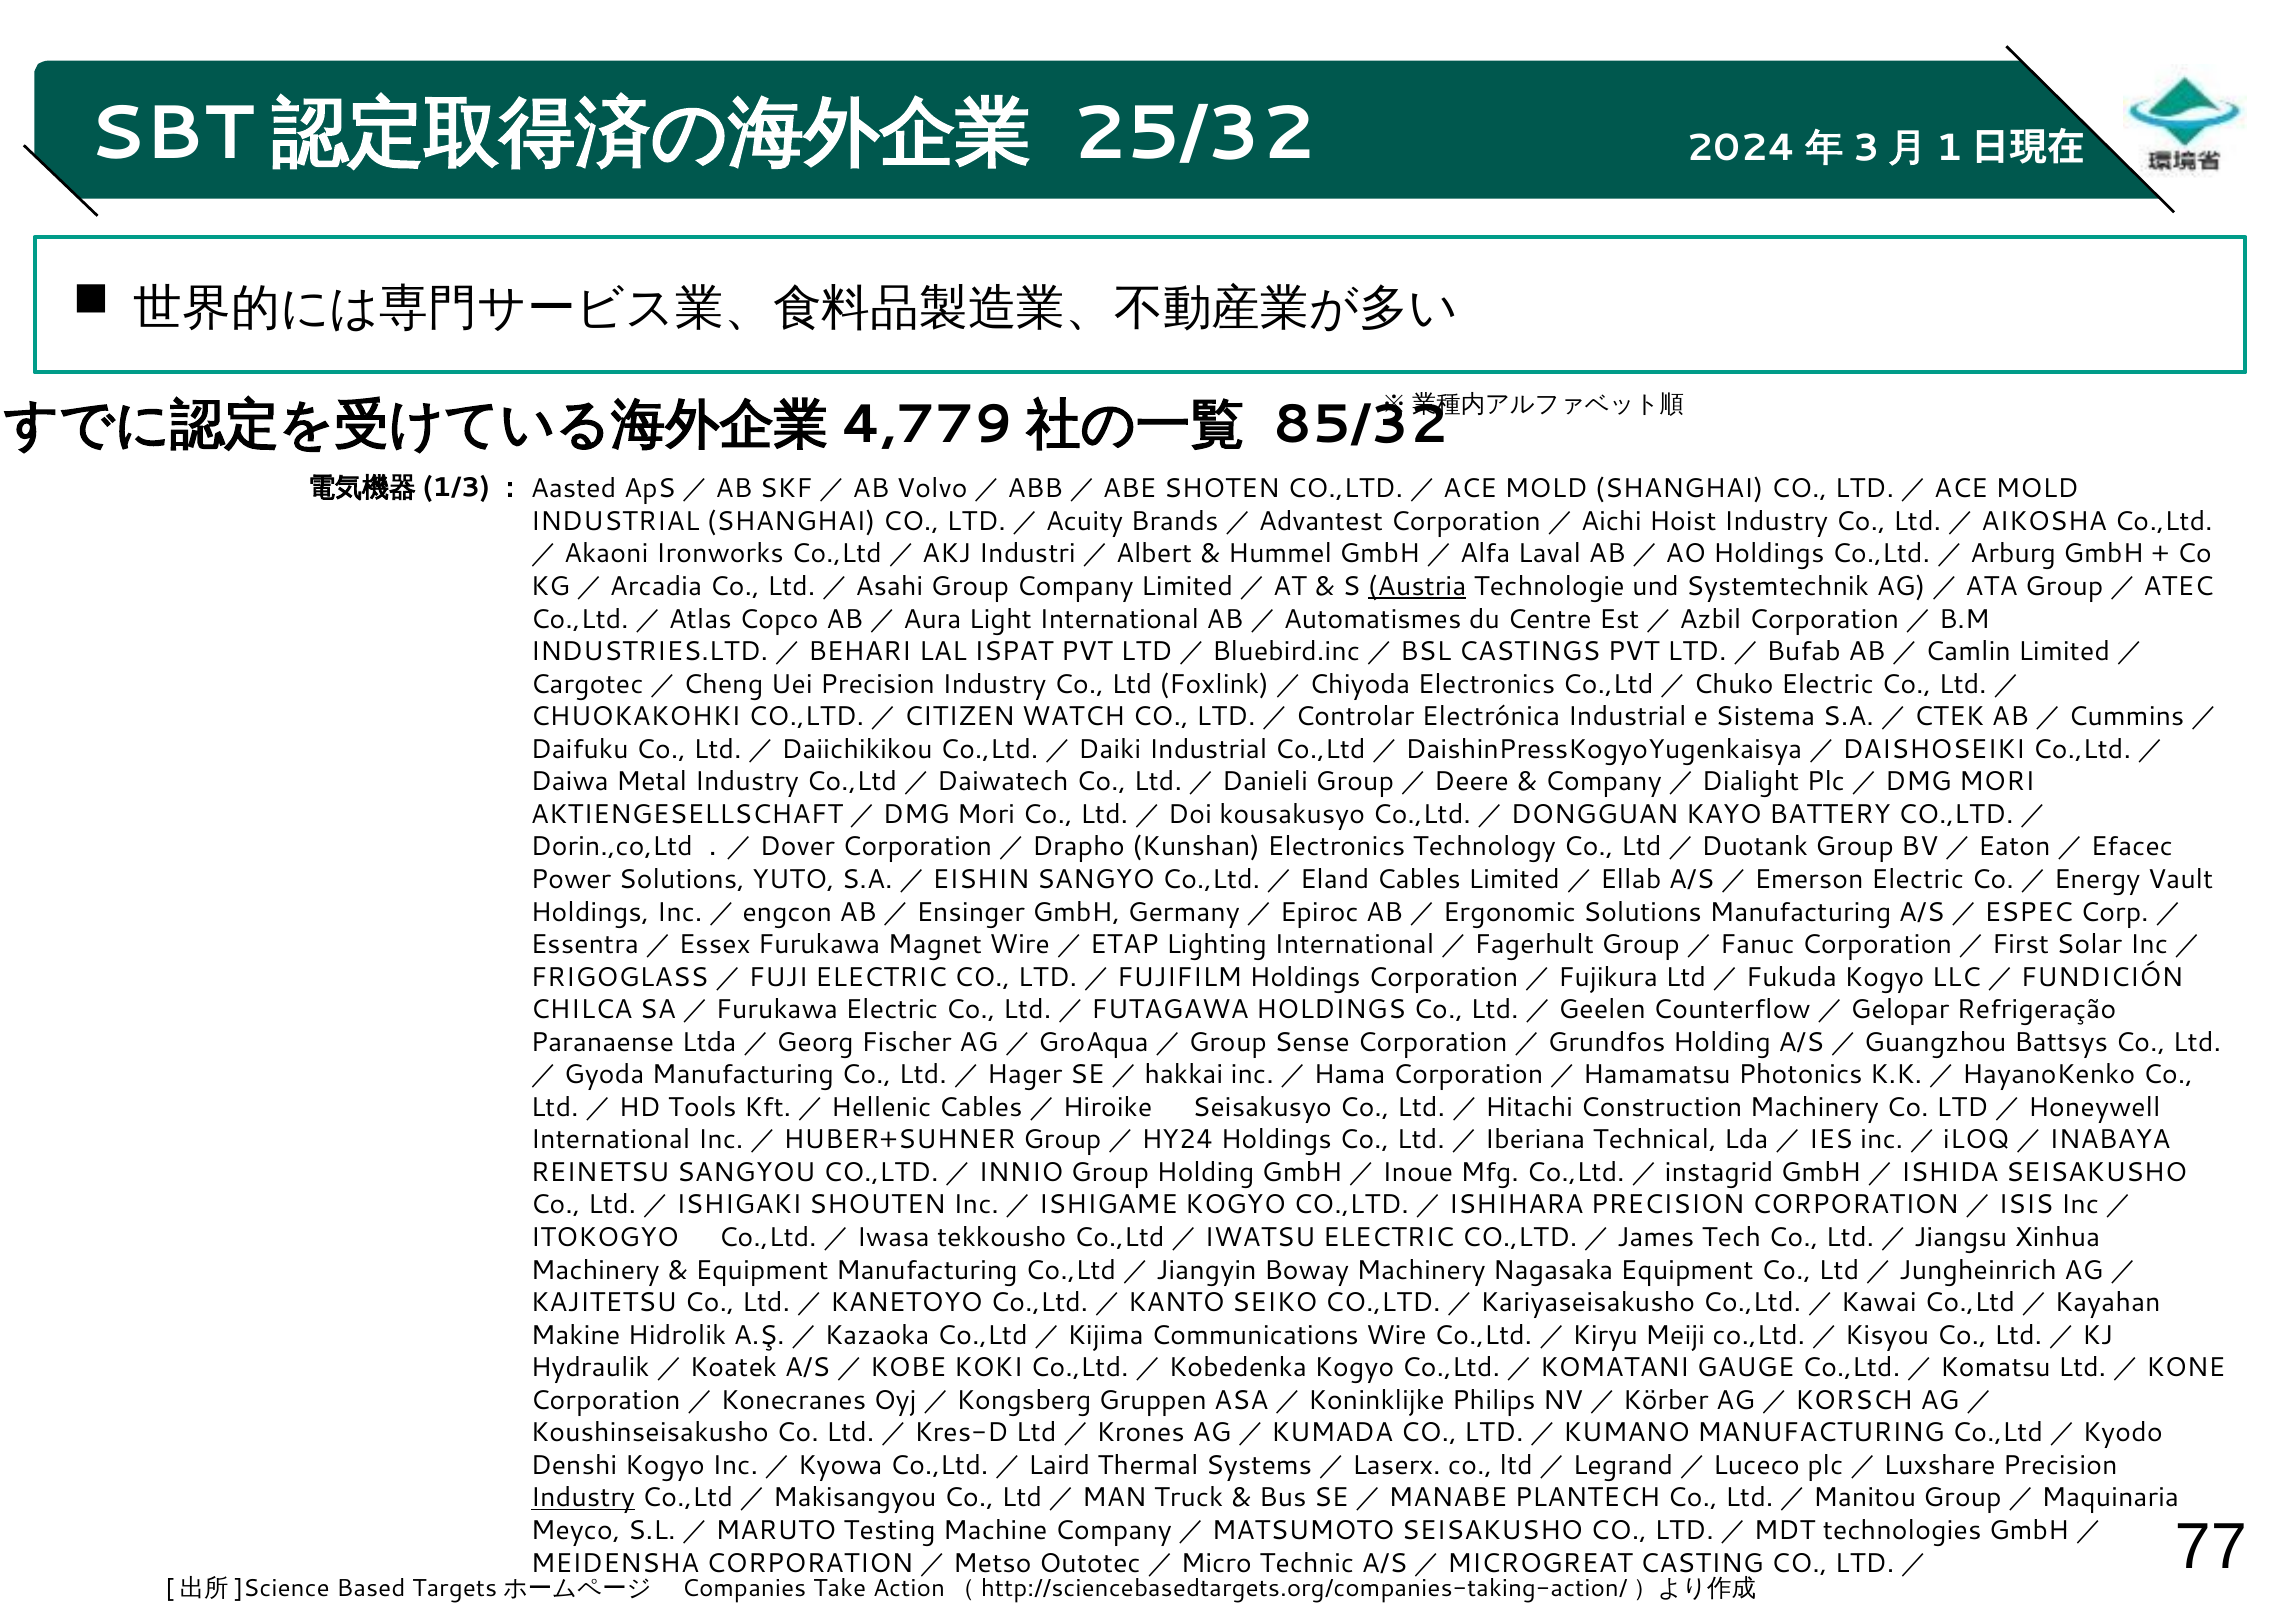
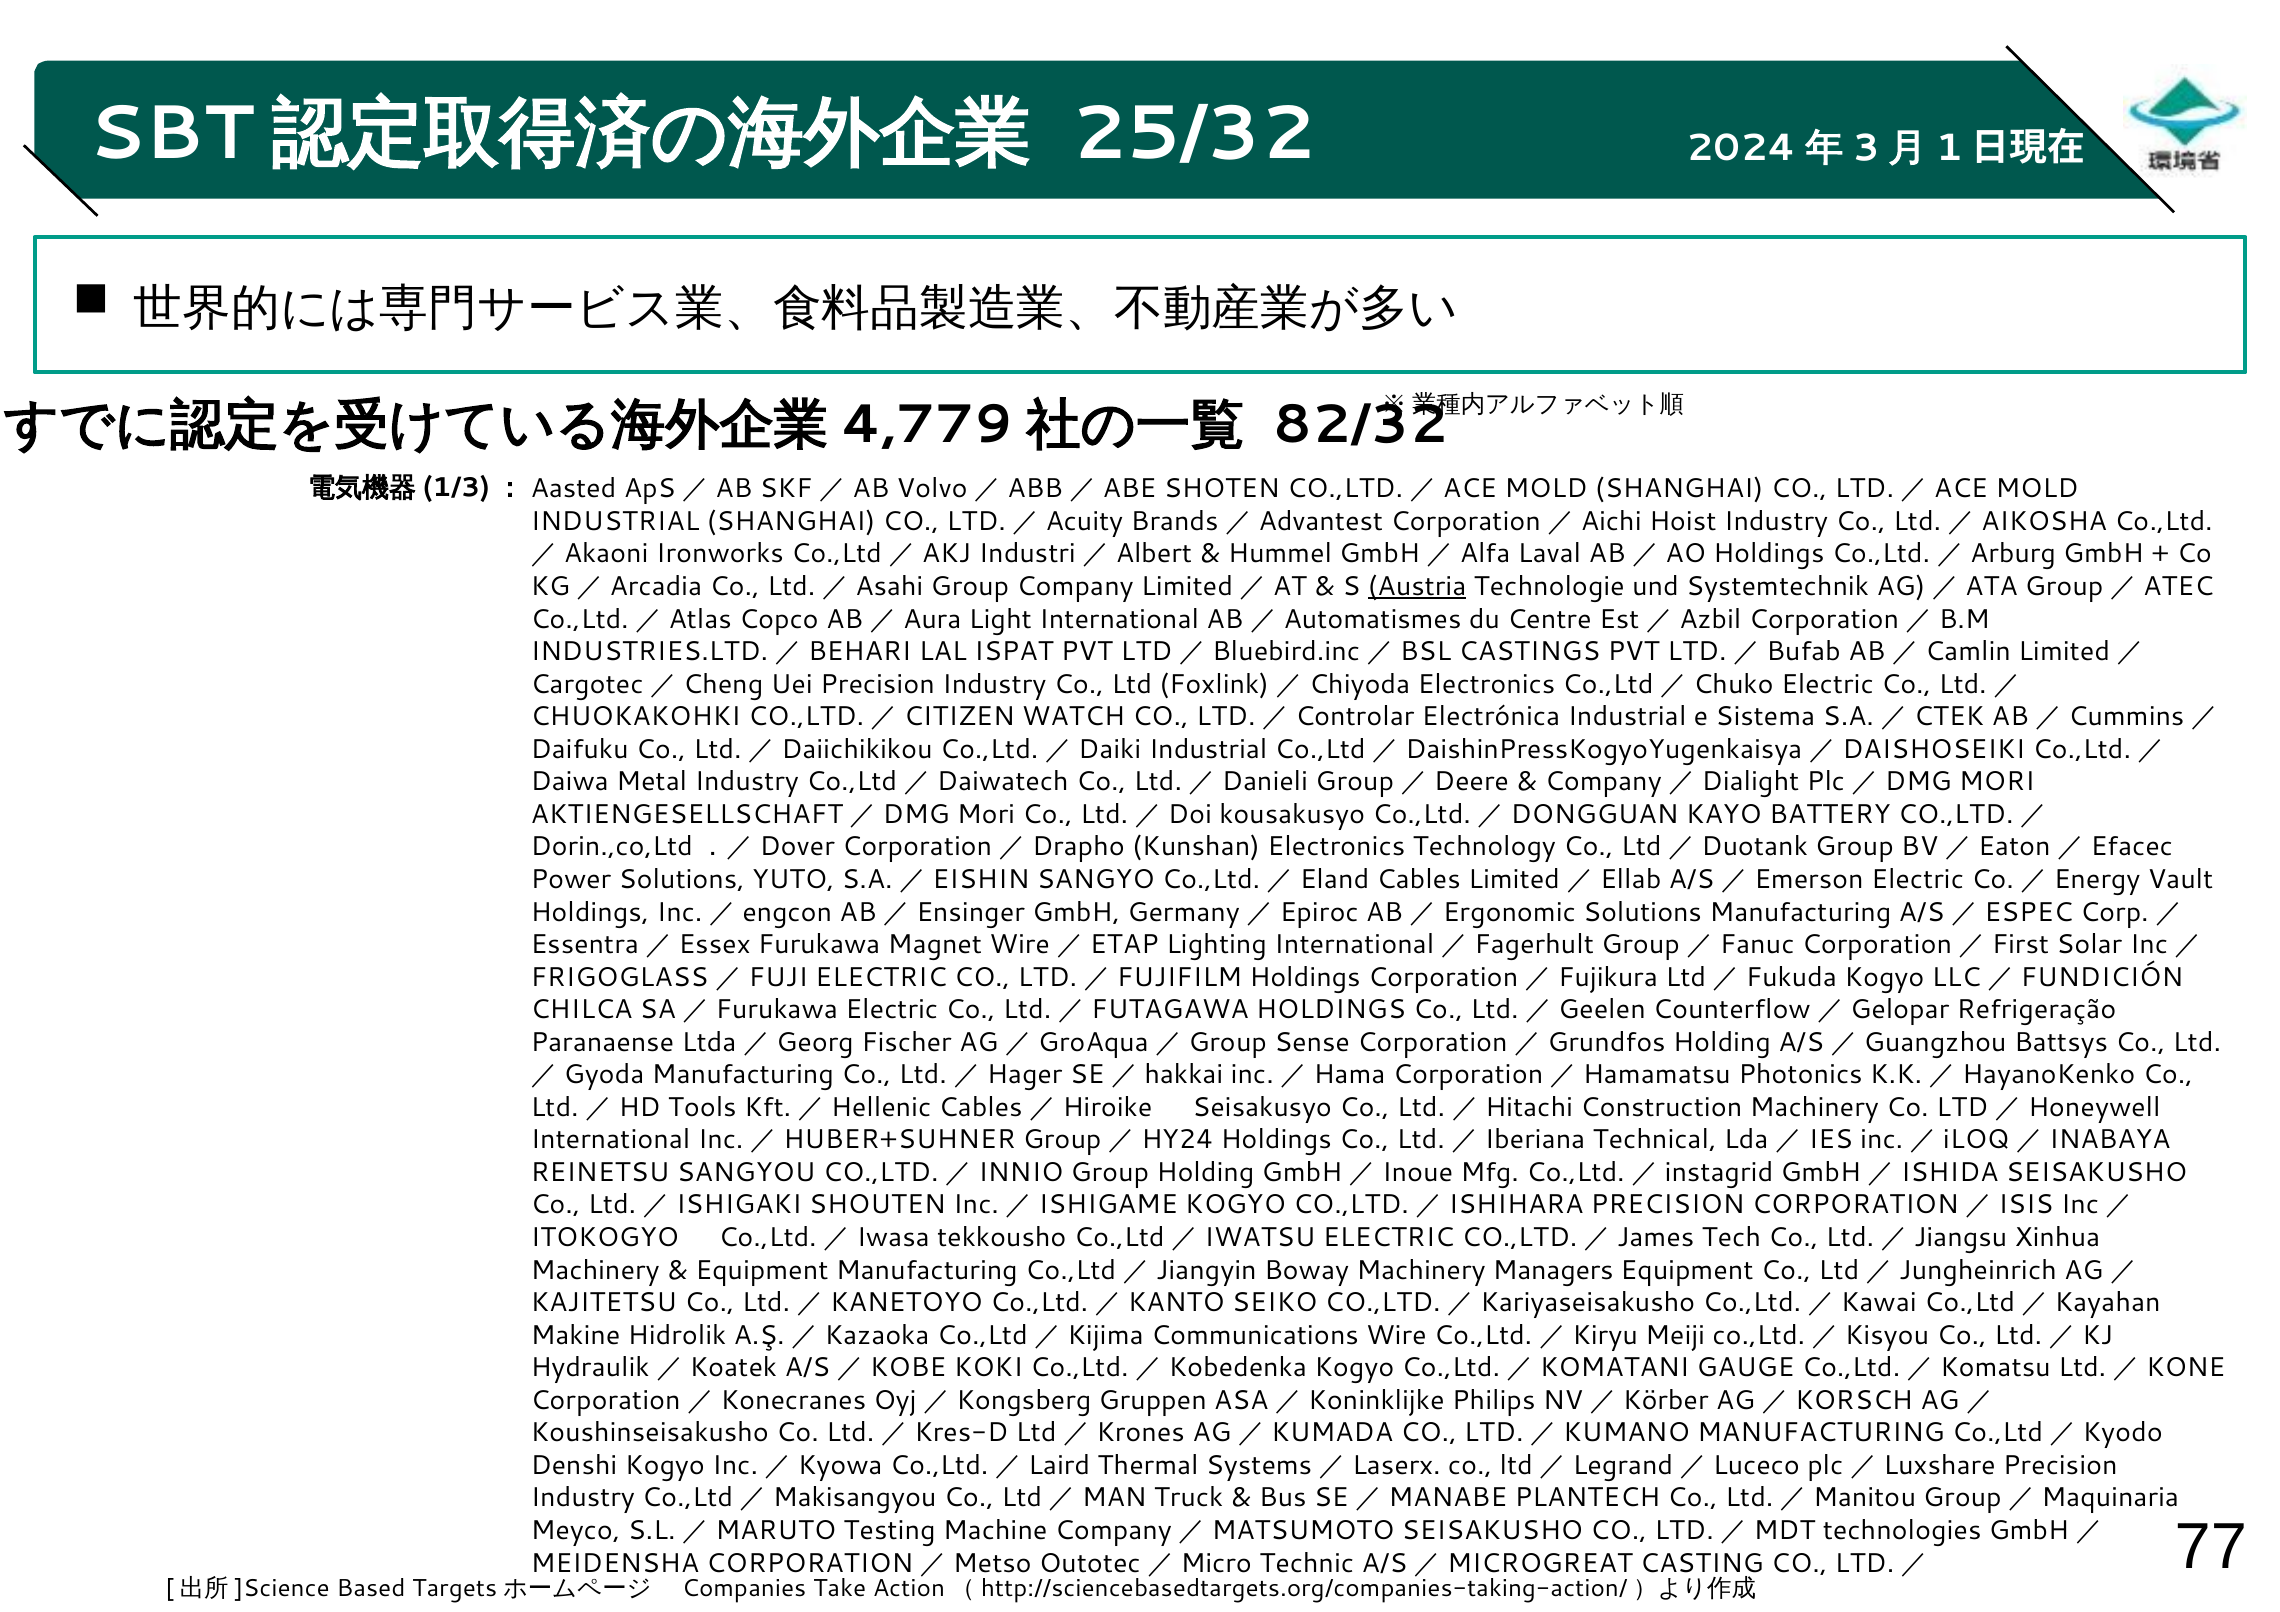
85/32: 85/32 -> 82/32 (1361, 425)
Nagasaka: Nagasaka -> Managers (1553, 1270)
Industry underline: present -> none (583, 1498)
